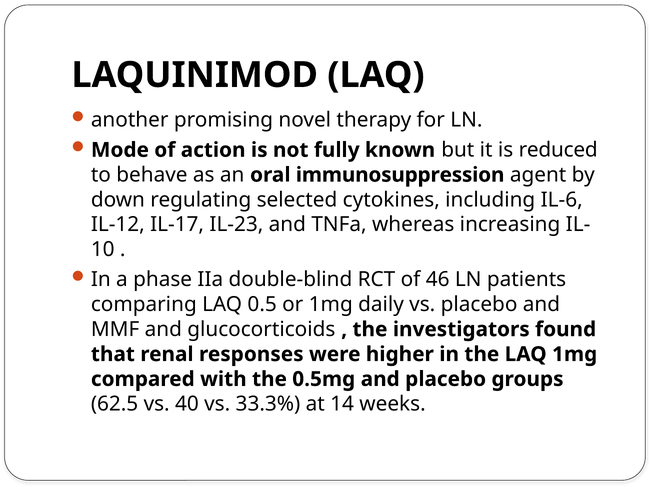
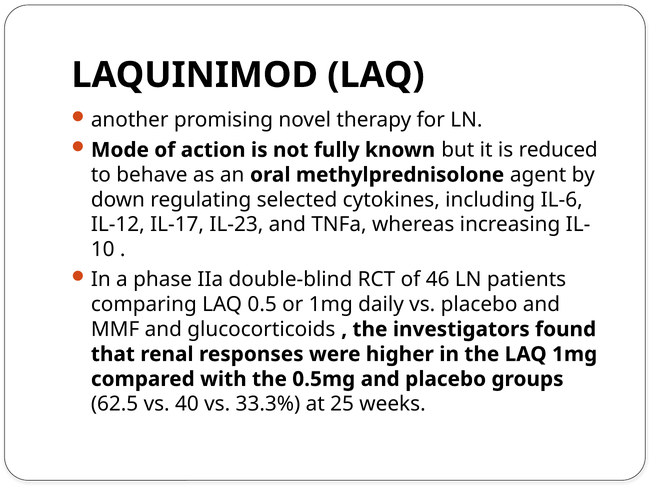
immunosuppression: immunosuppression -> methylprednisolone (400, 175)
14: 14 -> 25 (342, 404)
